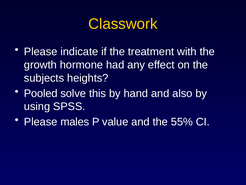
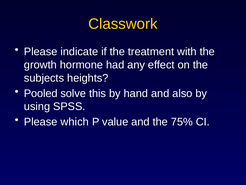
males: males -> which (75, 122)
55%: 55% -> 75% (182, 122)
